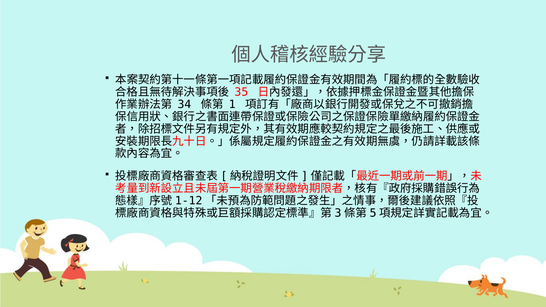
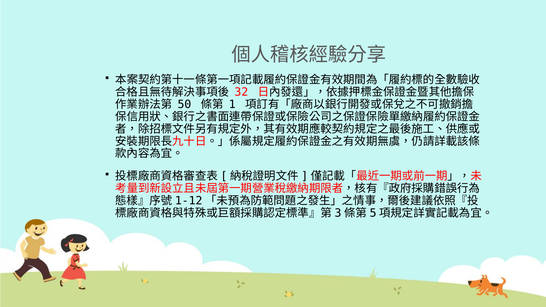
35: 35 -> 32 (241, 92)
34: 34 -> 50 (184, 104)
